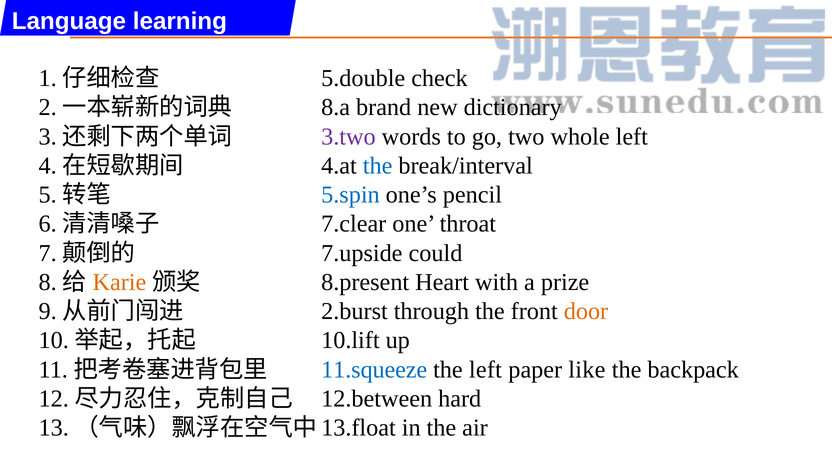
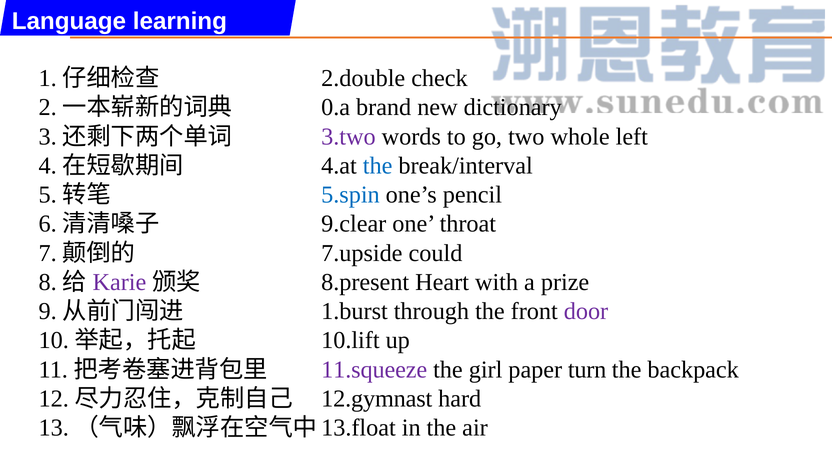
5.double: 5.double -> 2.double (363, 78)
8.a: 8.a -> 0.a (336, 107)
7.clear: 7.clear -> 9.clear (354, 224)
Karie colour: orange -> purple (119, 282)
2.burst: 2.burst -> 1.burst (354, 311)
door colour: orange -> purple (586, 311)
11.squeeze colour: blue -> purple (374, 370)
the left: left -> girl (486, 370)
like: like -> turn (587, 370)
12.between: 12.between -> 12.gymnast (377, 399)
